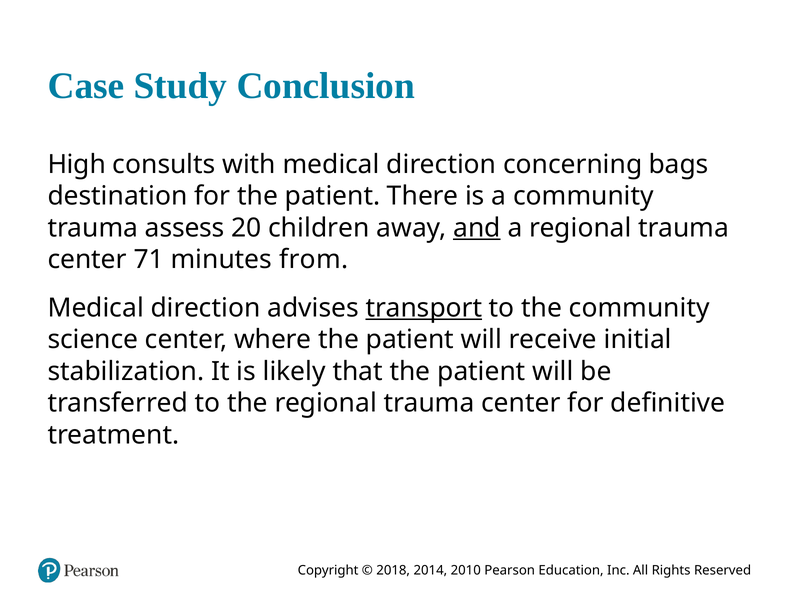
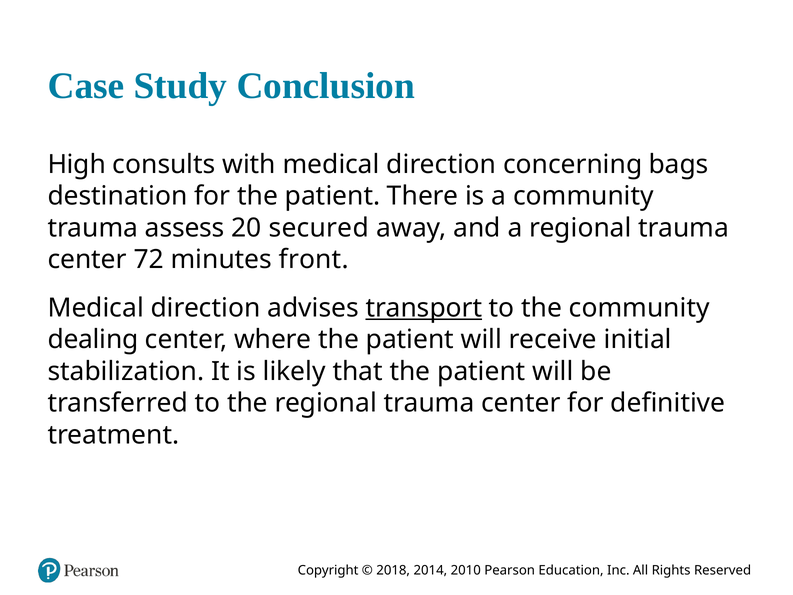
children: children -> secured (319, 228)
and underline: present -> none (477, 228)
71: 71 -> 72 (149, 260)
from: from -> front (314, 260)
science: science -> dealing (93, 340)
